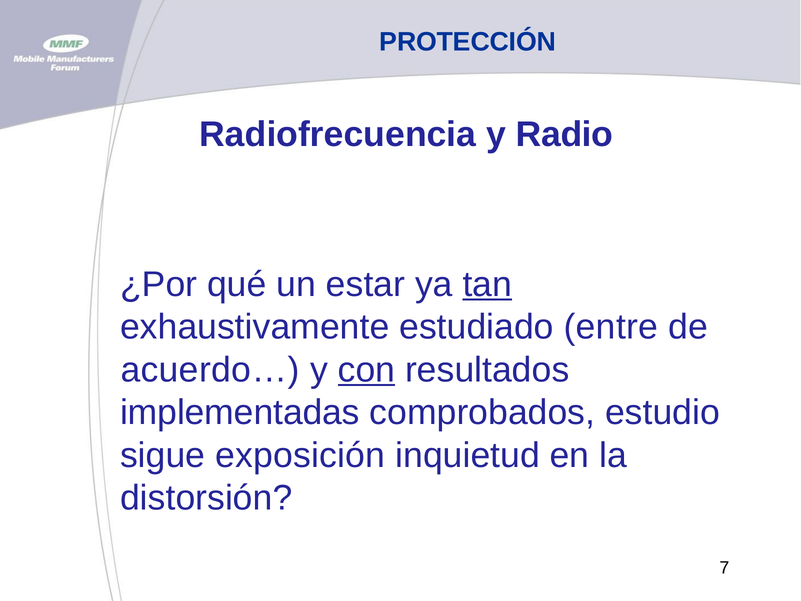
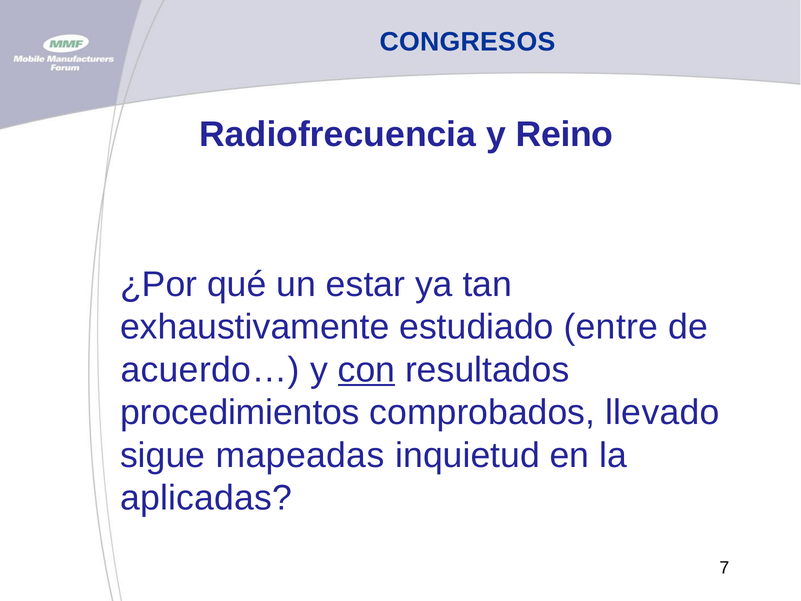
PROTECCIÓN: PROTECCIÓN -> CONGRESOS (468, 42)
Radio: Radio -> Reino (564, 135)
tan underline: present -> none (487, 284)
implementadas: implementadas -> procedimientos (240, 412)
estudio: estudio -> llevado (662, 412)
exposición: exposición -> mapeadas (300, 455)
distorsión: distorsión -> aplicadas (206, 498)
